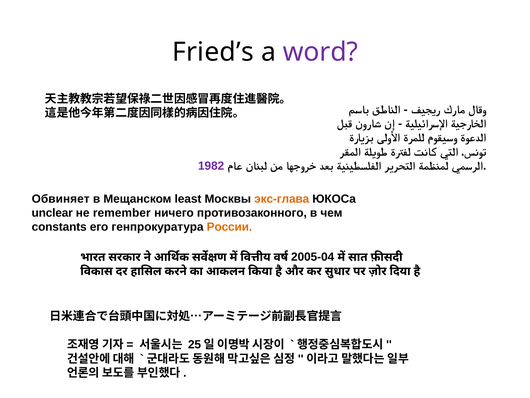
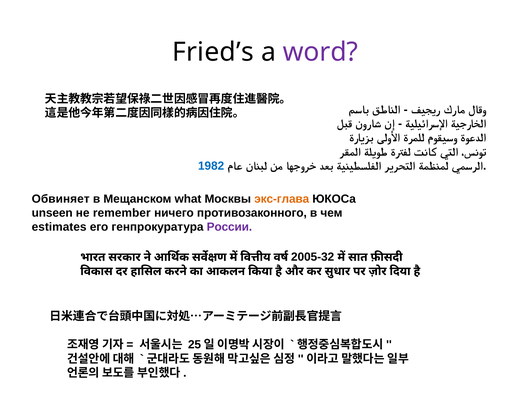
1982 colour: purple -> blue (211, 166)
least: least -> what (188, 199)
unclear: unclear -> unseen (52, 213)
constants: constants -> estimates (59, 227)
России colour: orange -> purple (229, 227)
2005-04: 2005-04 -> 2005-32 (313, 257)
